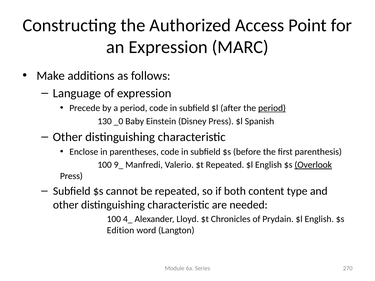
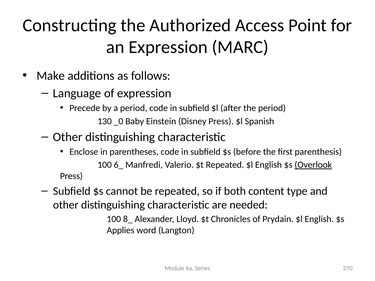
period underline: present -> none (272, 108)
9_: 9_ -> 6_ (119, 165)
4_: 4_ -> 8_ (128, 219)
Edition: Edition -> Applies (121, 230)
